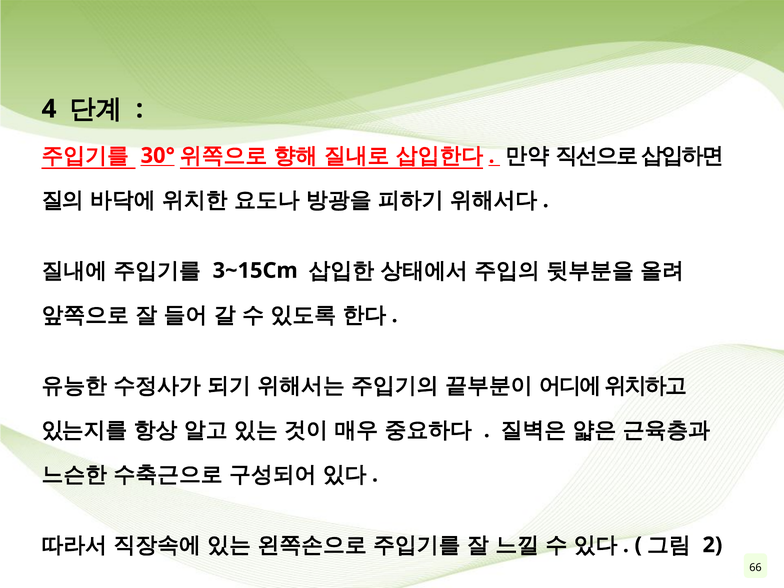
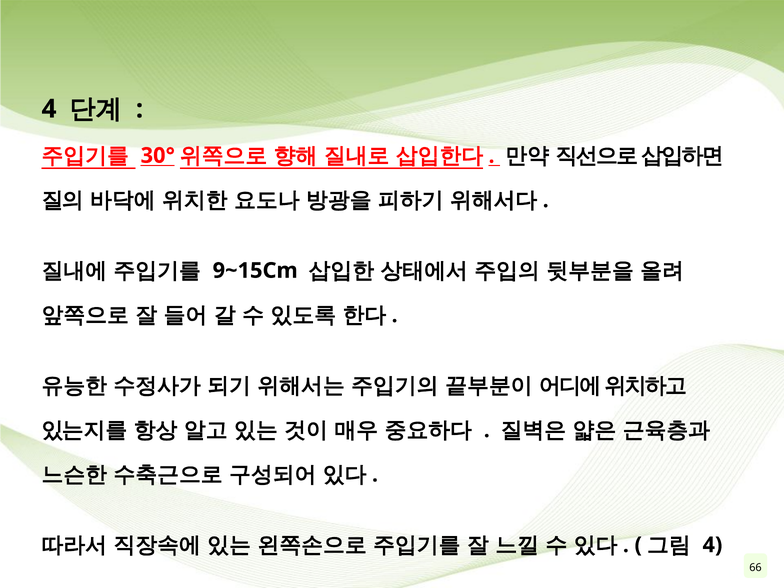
3~15Cm: 3~15Cm -> 9~15Cm (255, 271)
2: 2 -> 4 (712, 545)
